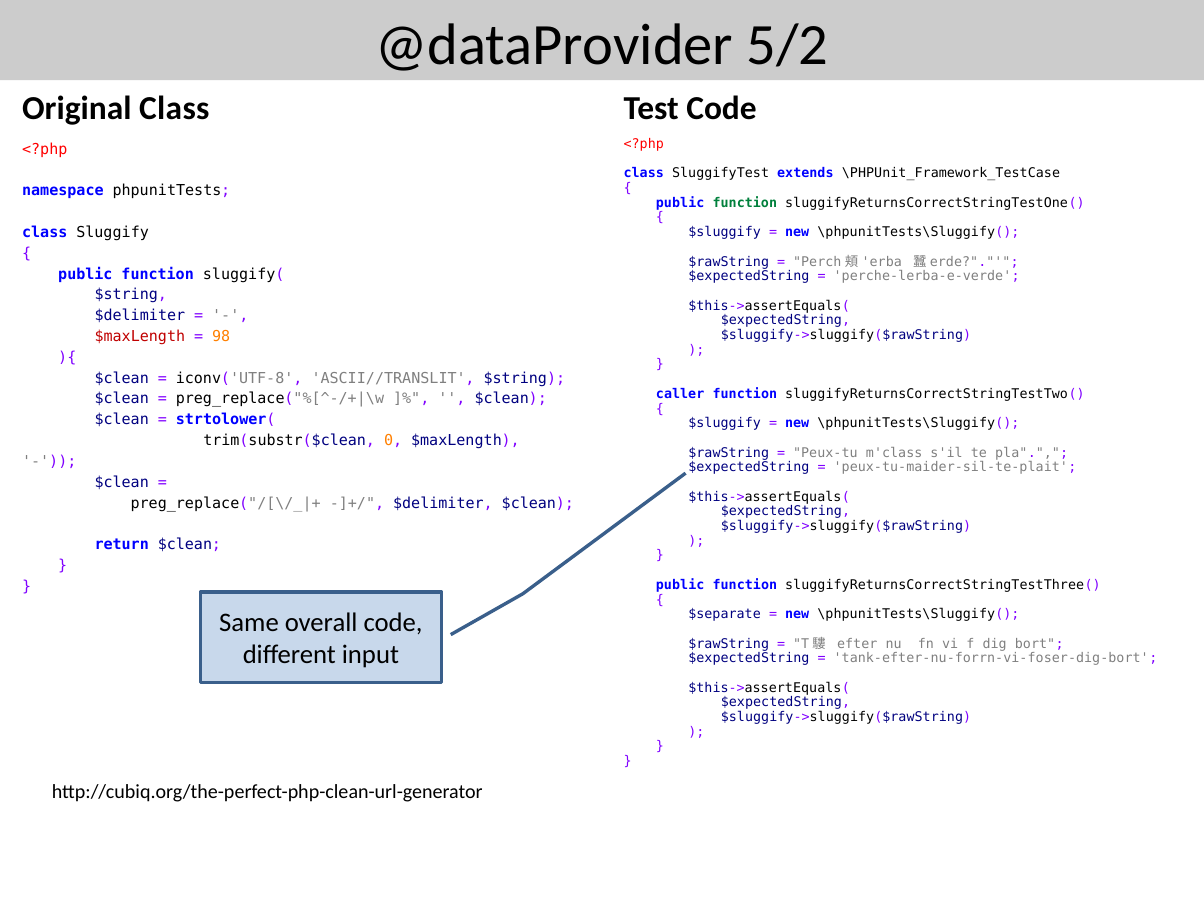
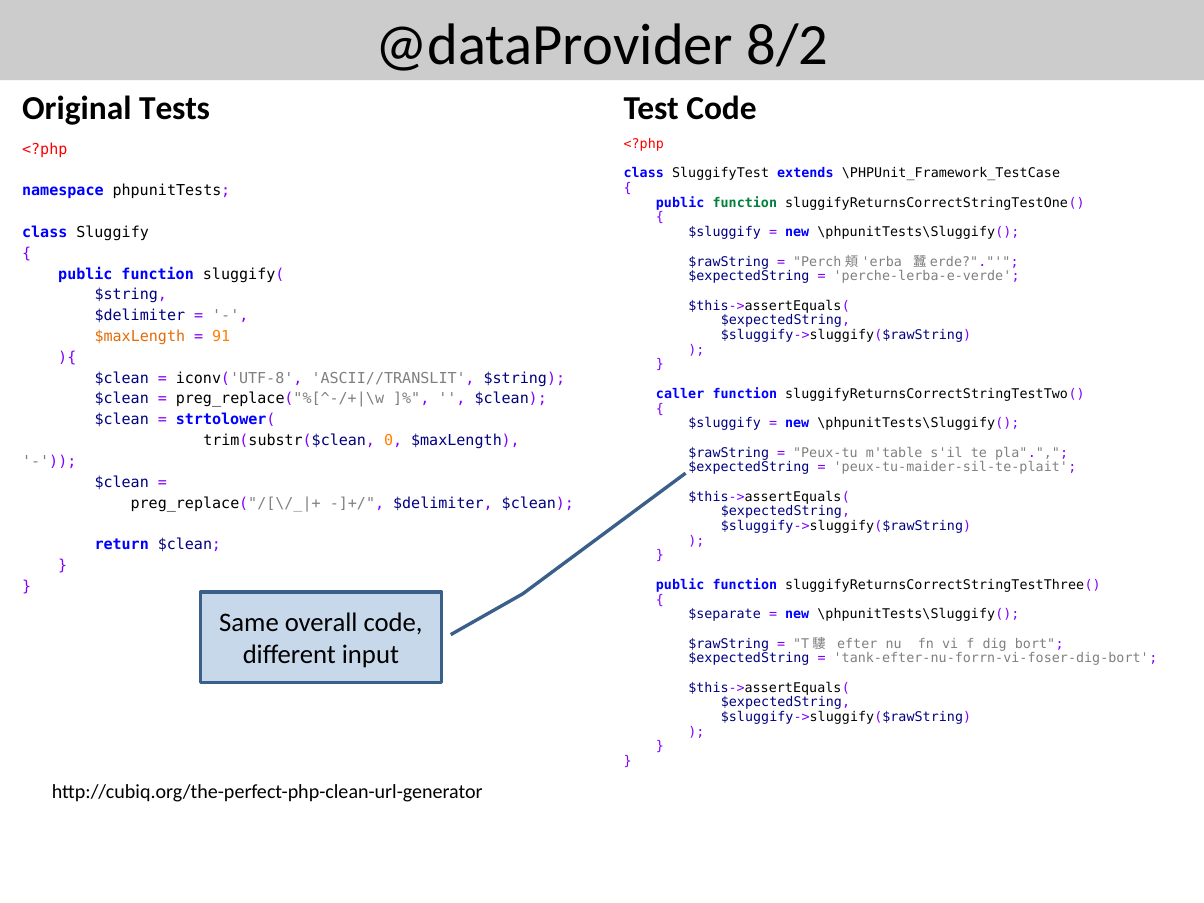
5/2: 5/2 -> 8/2 (787, 45)
Original Class: Class -> Tests (175, 109)
$maxLength colour: red -> orange (140, 337)
98: 98 -> 91 (221, 337)
m'class: m'class -> m'table (894, 453)
